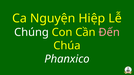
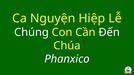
Đến colour: pink -> white (109, 32)
